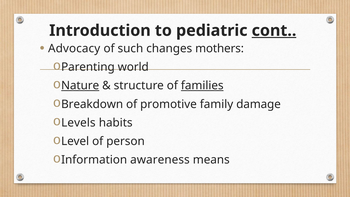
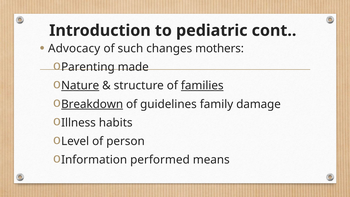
cont underline: present -> none (274, 31)
world: world -> made (133, 67)
Breakdown underline: none -> present (92, 104)
promotive: promotive -> guidelines (168, 104)
Levels: Levels -> Illness (78, 123)
awareness: awareness -> performed (160, 160)
